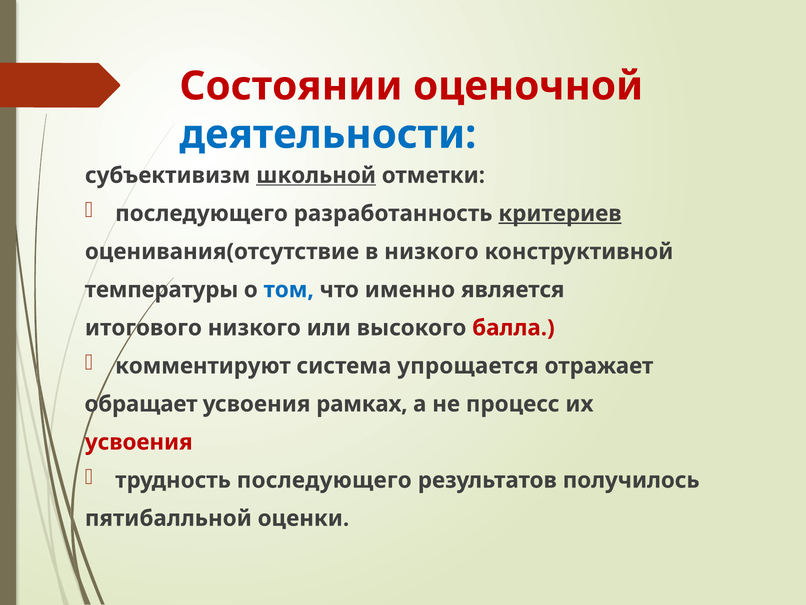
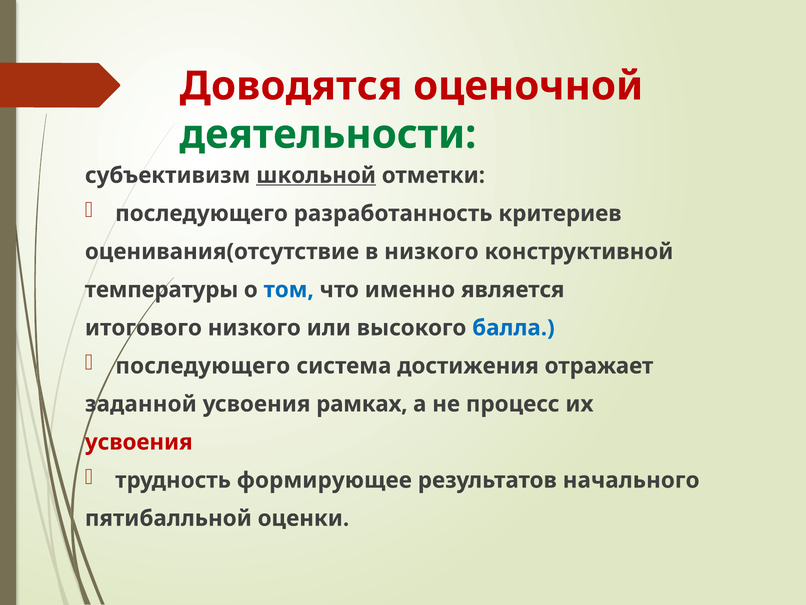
Состоянии: Состоянии -> Доводятся (291, 86)
деятельности colour: blue -> green (328, 134)
критериев underline: present -> none (560, 213)
балла colour: red -> blue (513, 328)
комментируют: комментируют -> последующего (203, 366)
упрощается: упрощается -> достижения (468, 366)
обращает: обращает -> заданной (141, 404)
трудность последующего: последующего -> формирующее (324, 480)
получилось: получилось -> начального (631, 480)
